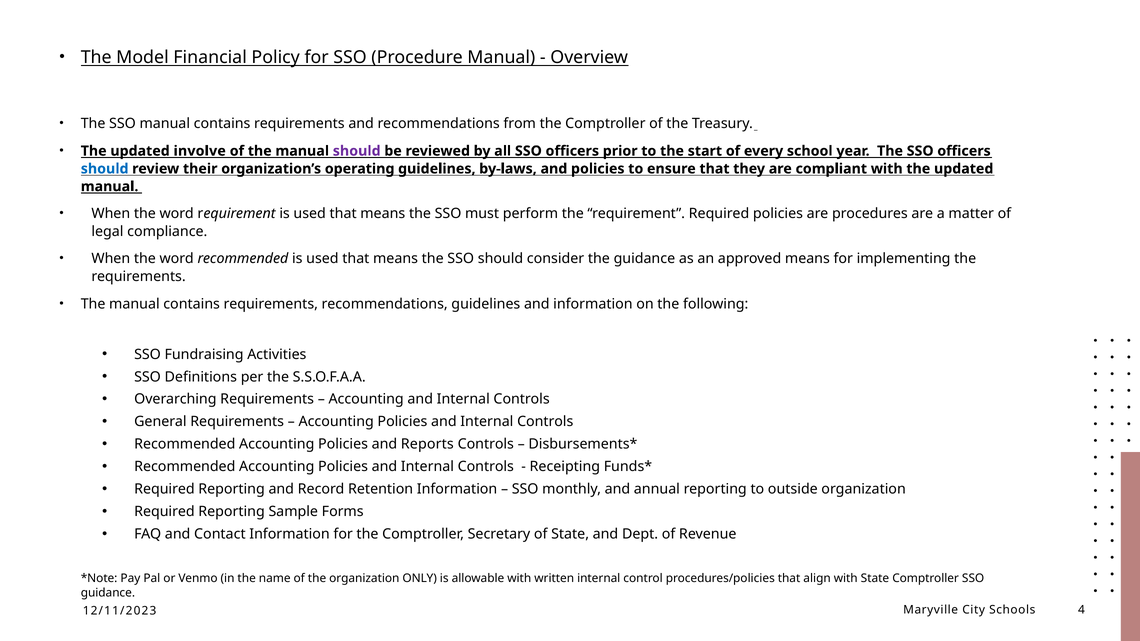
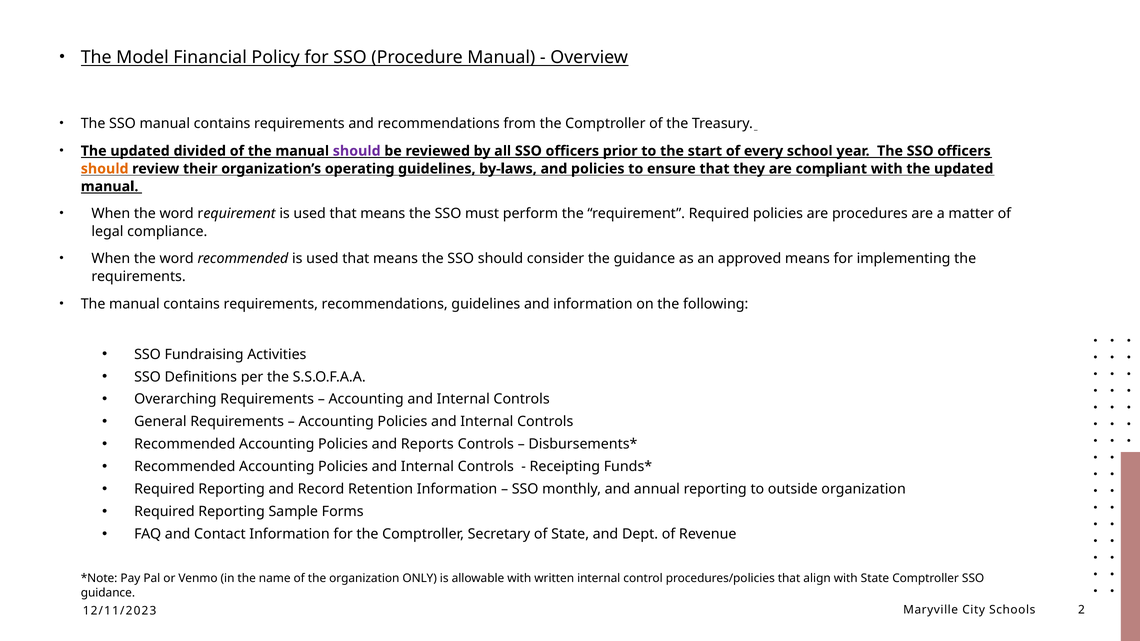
involve: involve -> divided (200, 151)
should colour: blue -> orange (105, 169)
4: 4 -> 2 (1081, 610)
